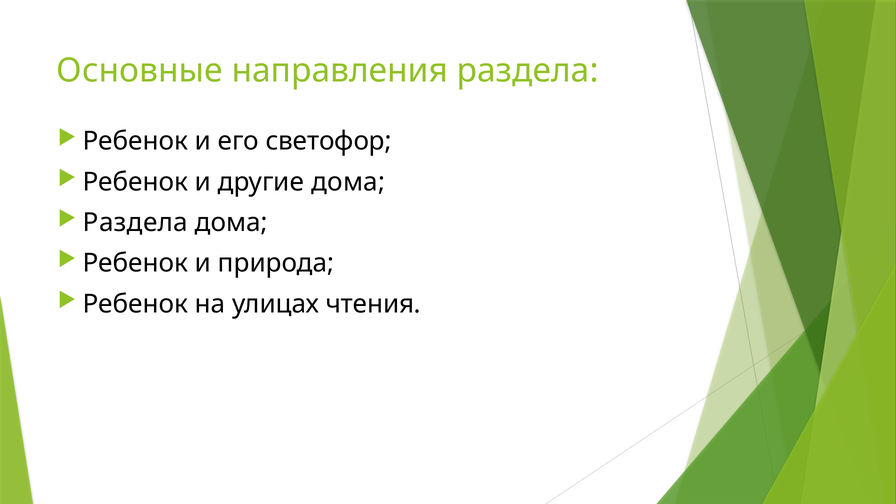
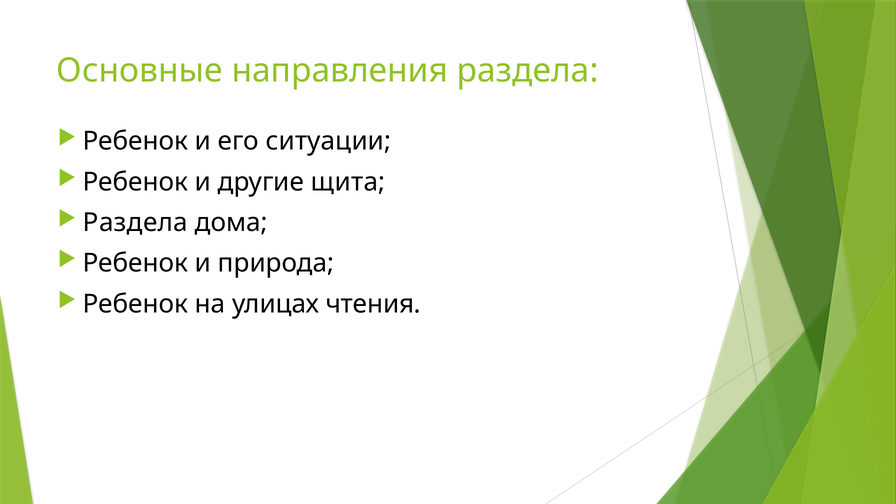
светофор: светофор -> ситуации (328, 141)
другие дома: дома -> щита (348, 182)
